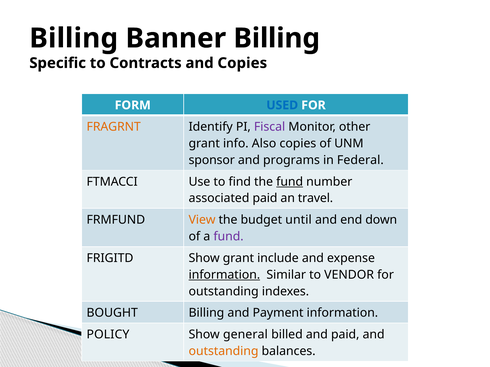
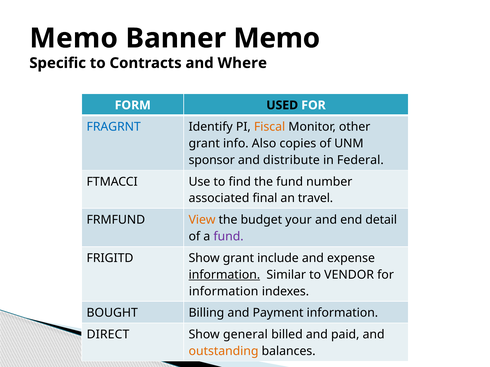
Billing: Billing -> Memo (74, 38)
Banner Billing: Billing -> Memo (277, 38)
and Copies: Copies -> Where (242, 63)
USED colour: blue -> black (282, 105)
FRAGRNT colour: orange -> blue (114, 127)
Fiscal colour: purple -> orange (270, 127)
programs: programs -> distribute (291, 160)
fund underline: present -> none (290, 182)
associated paid: paid -> final (265, 199)
until: until -> your (299, 220)
down: down -> detail (381, 220)
outstanding: outstanding -> information (224, 292)
POLICY: POLICY -> DIRECT (108, 335)
